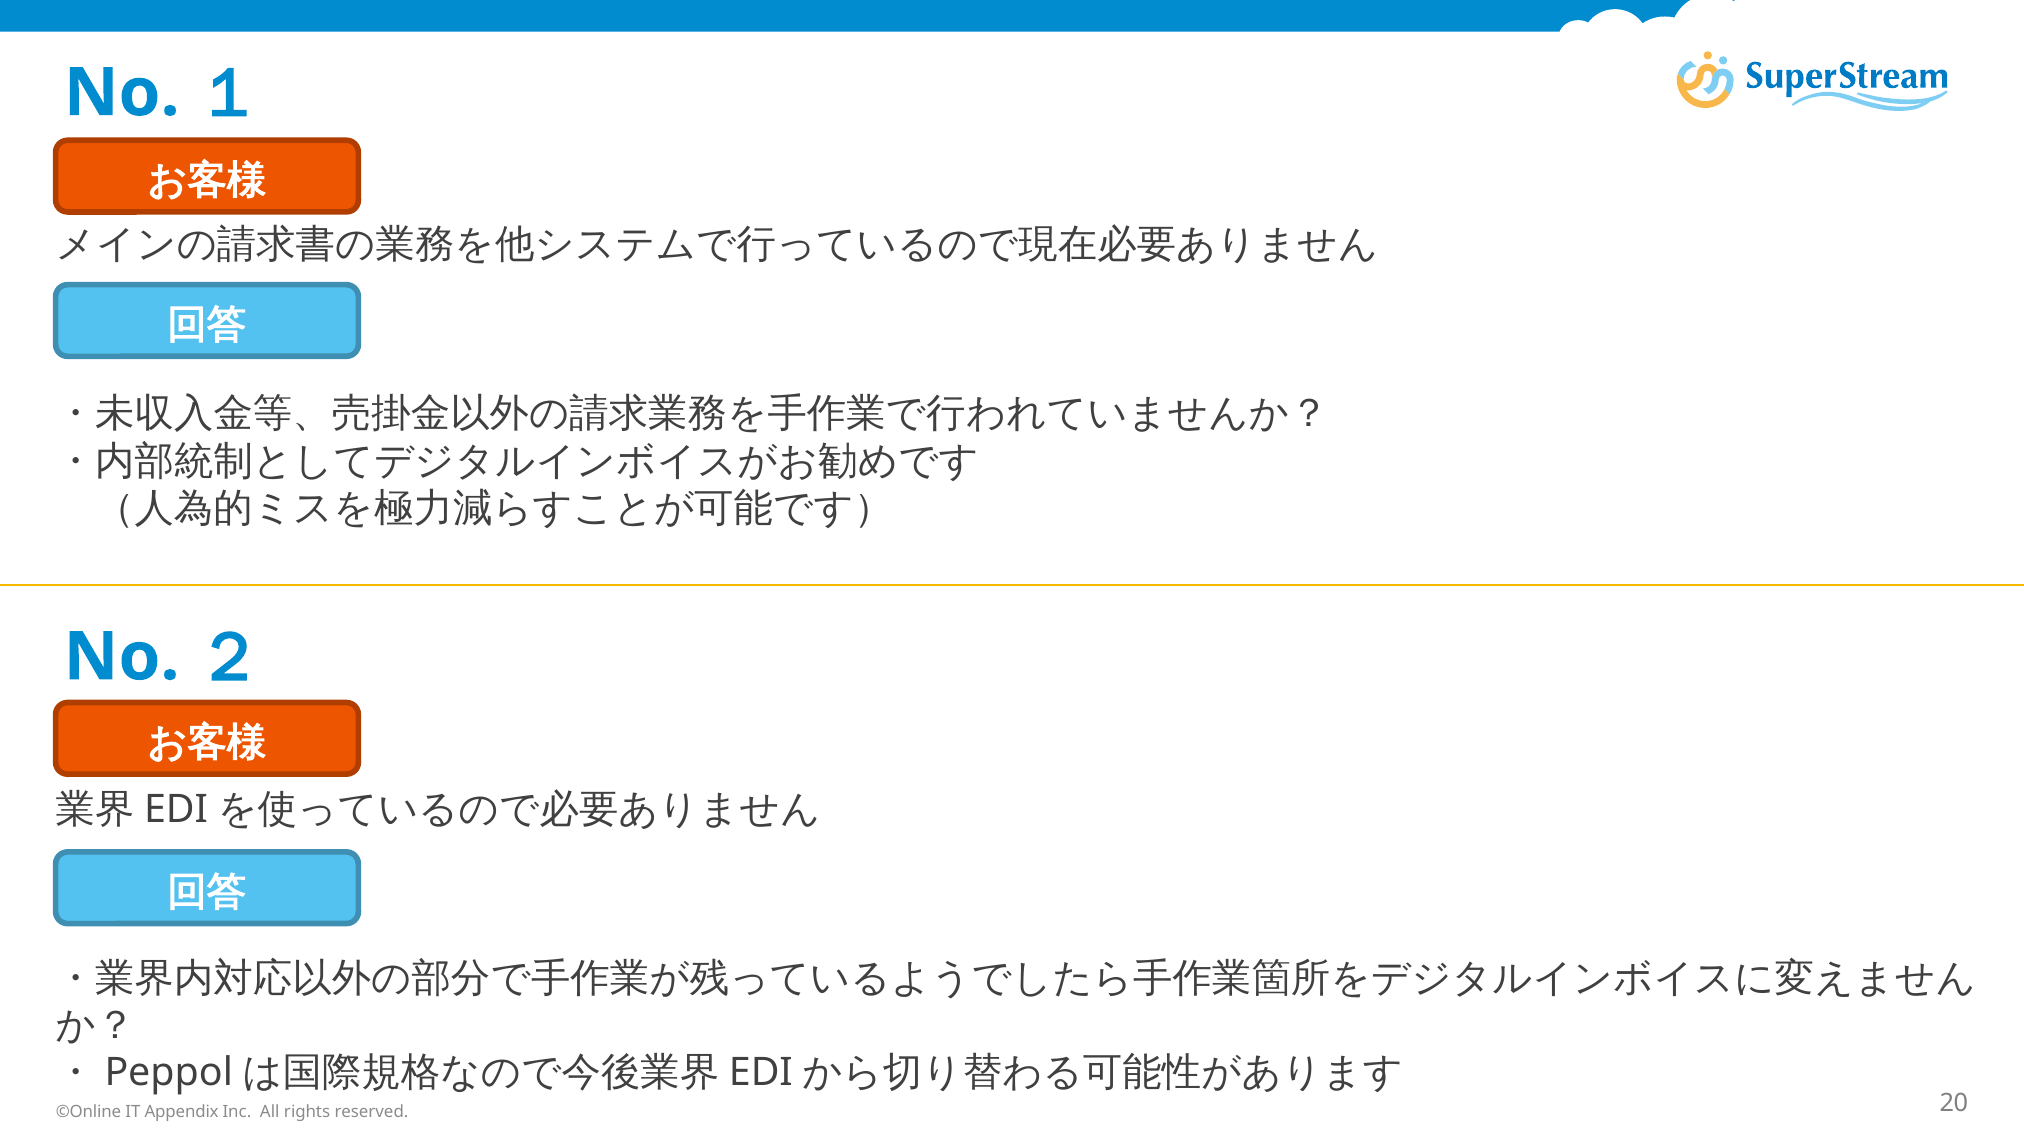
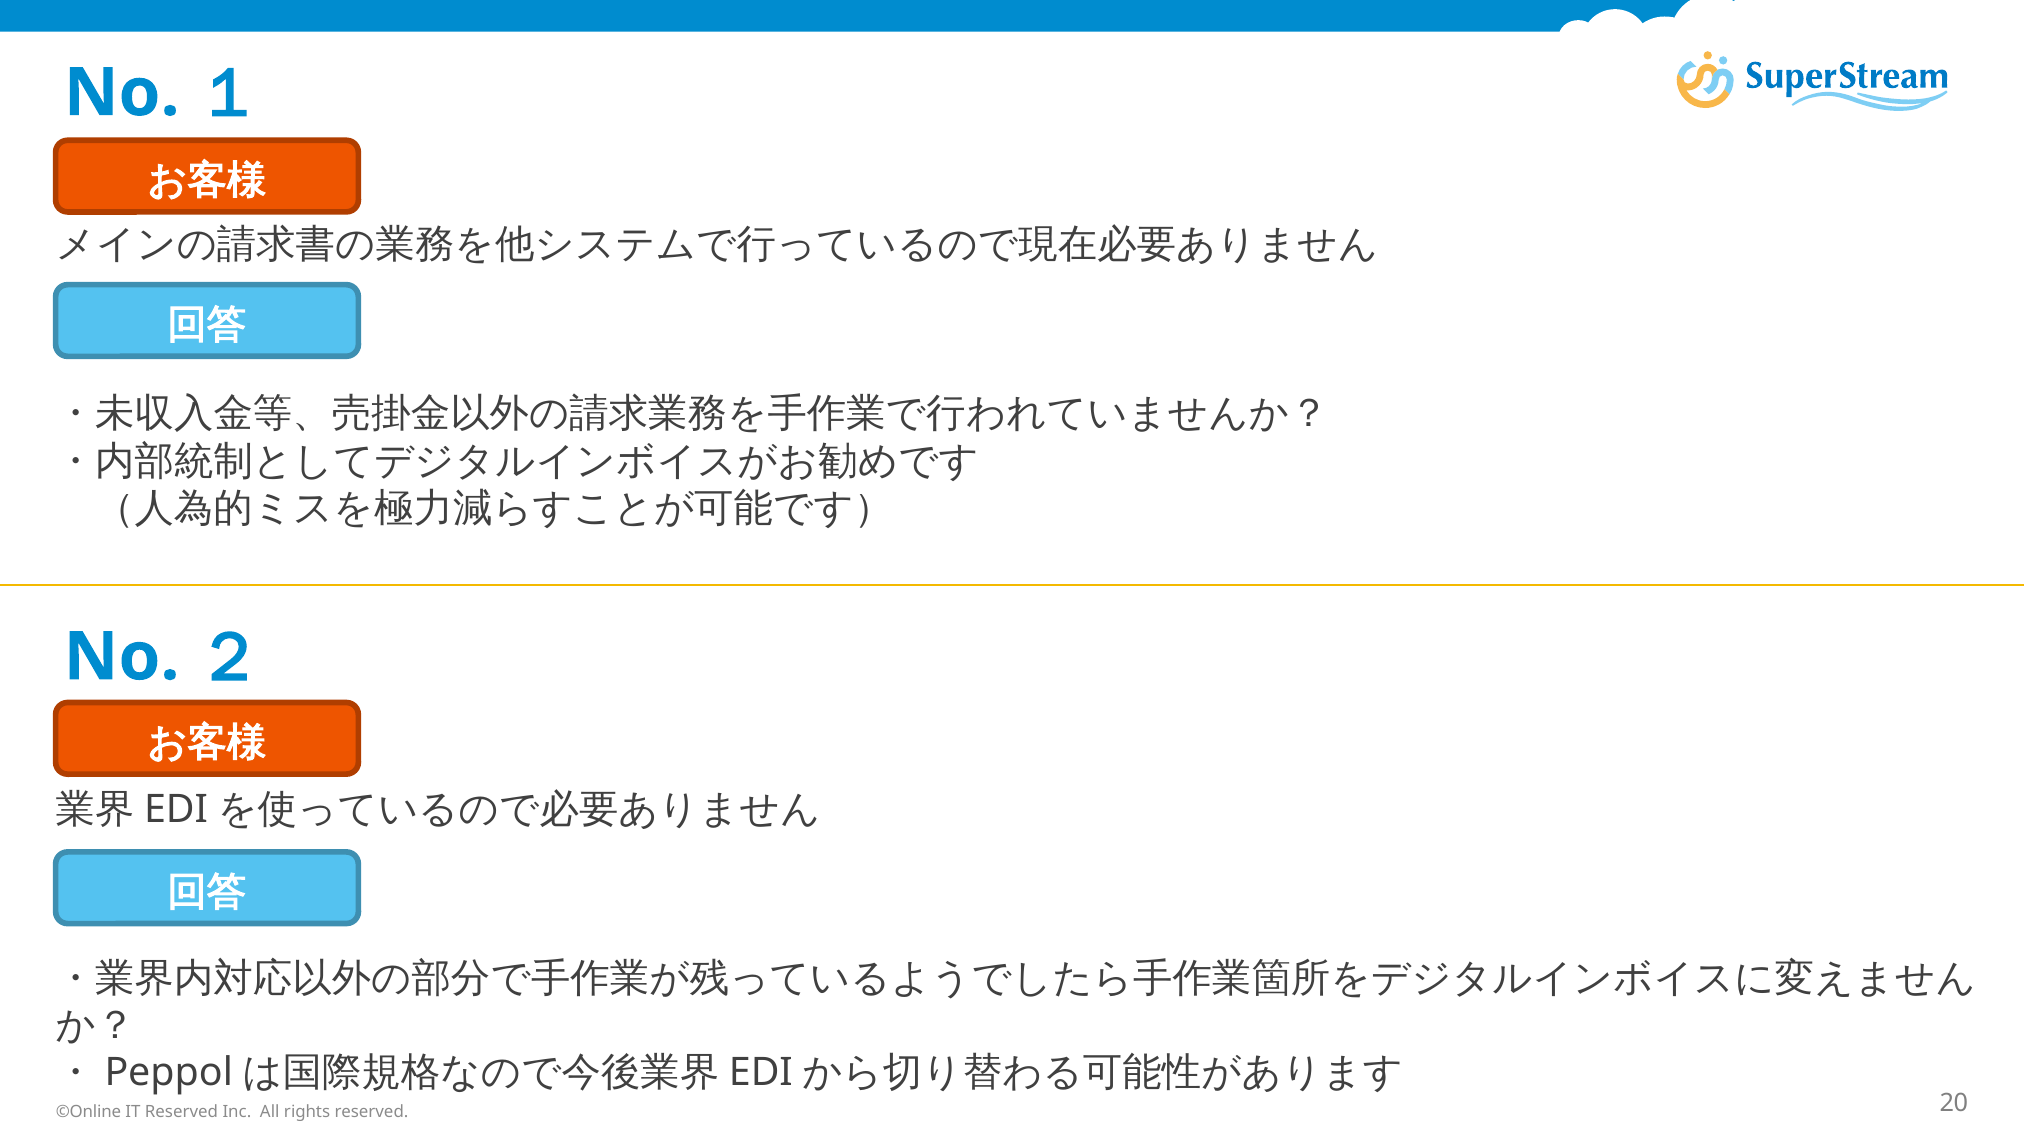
IT Appendix: Appendix -> Reserved (182, 1113)
